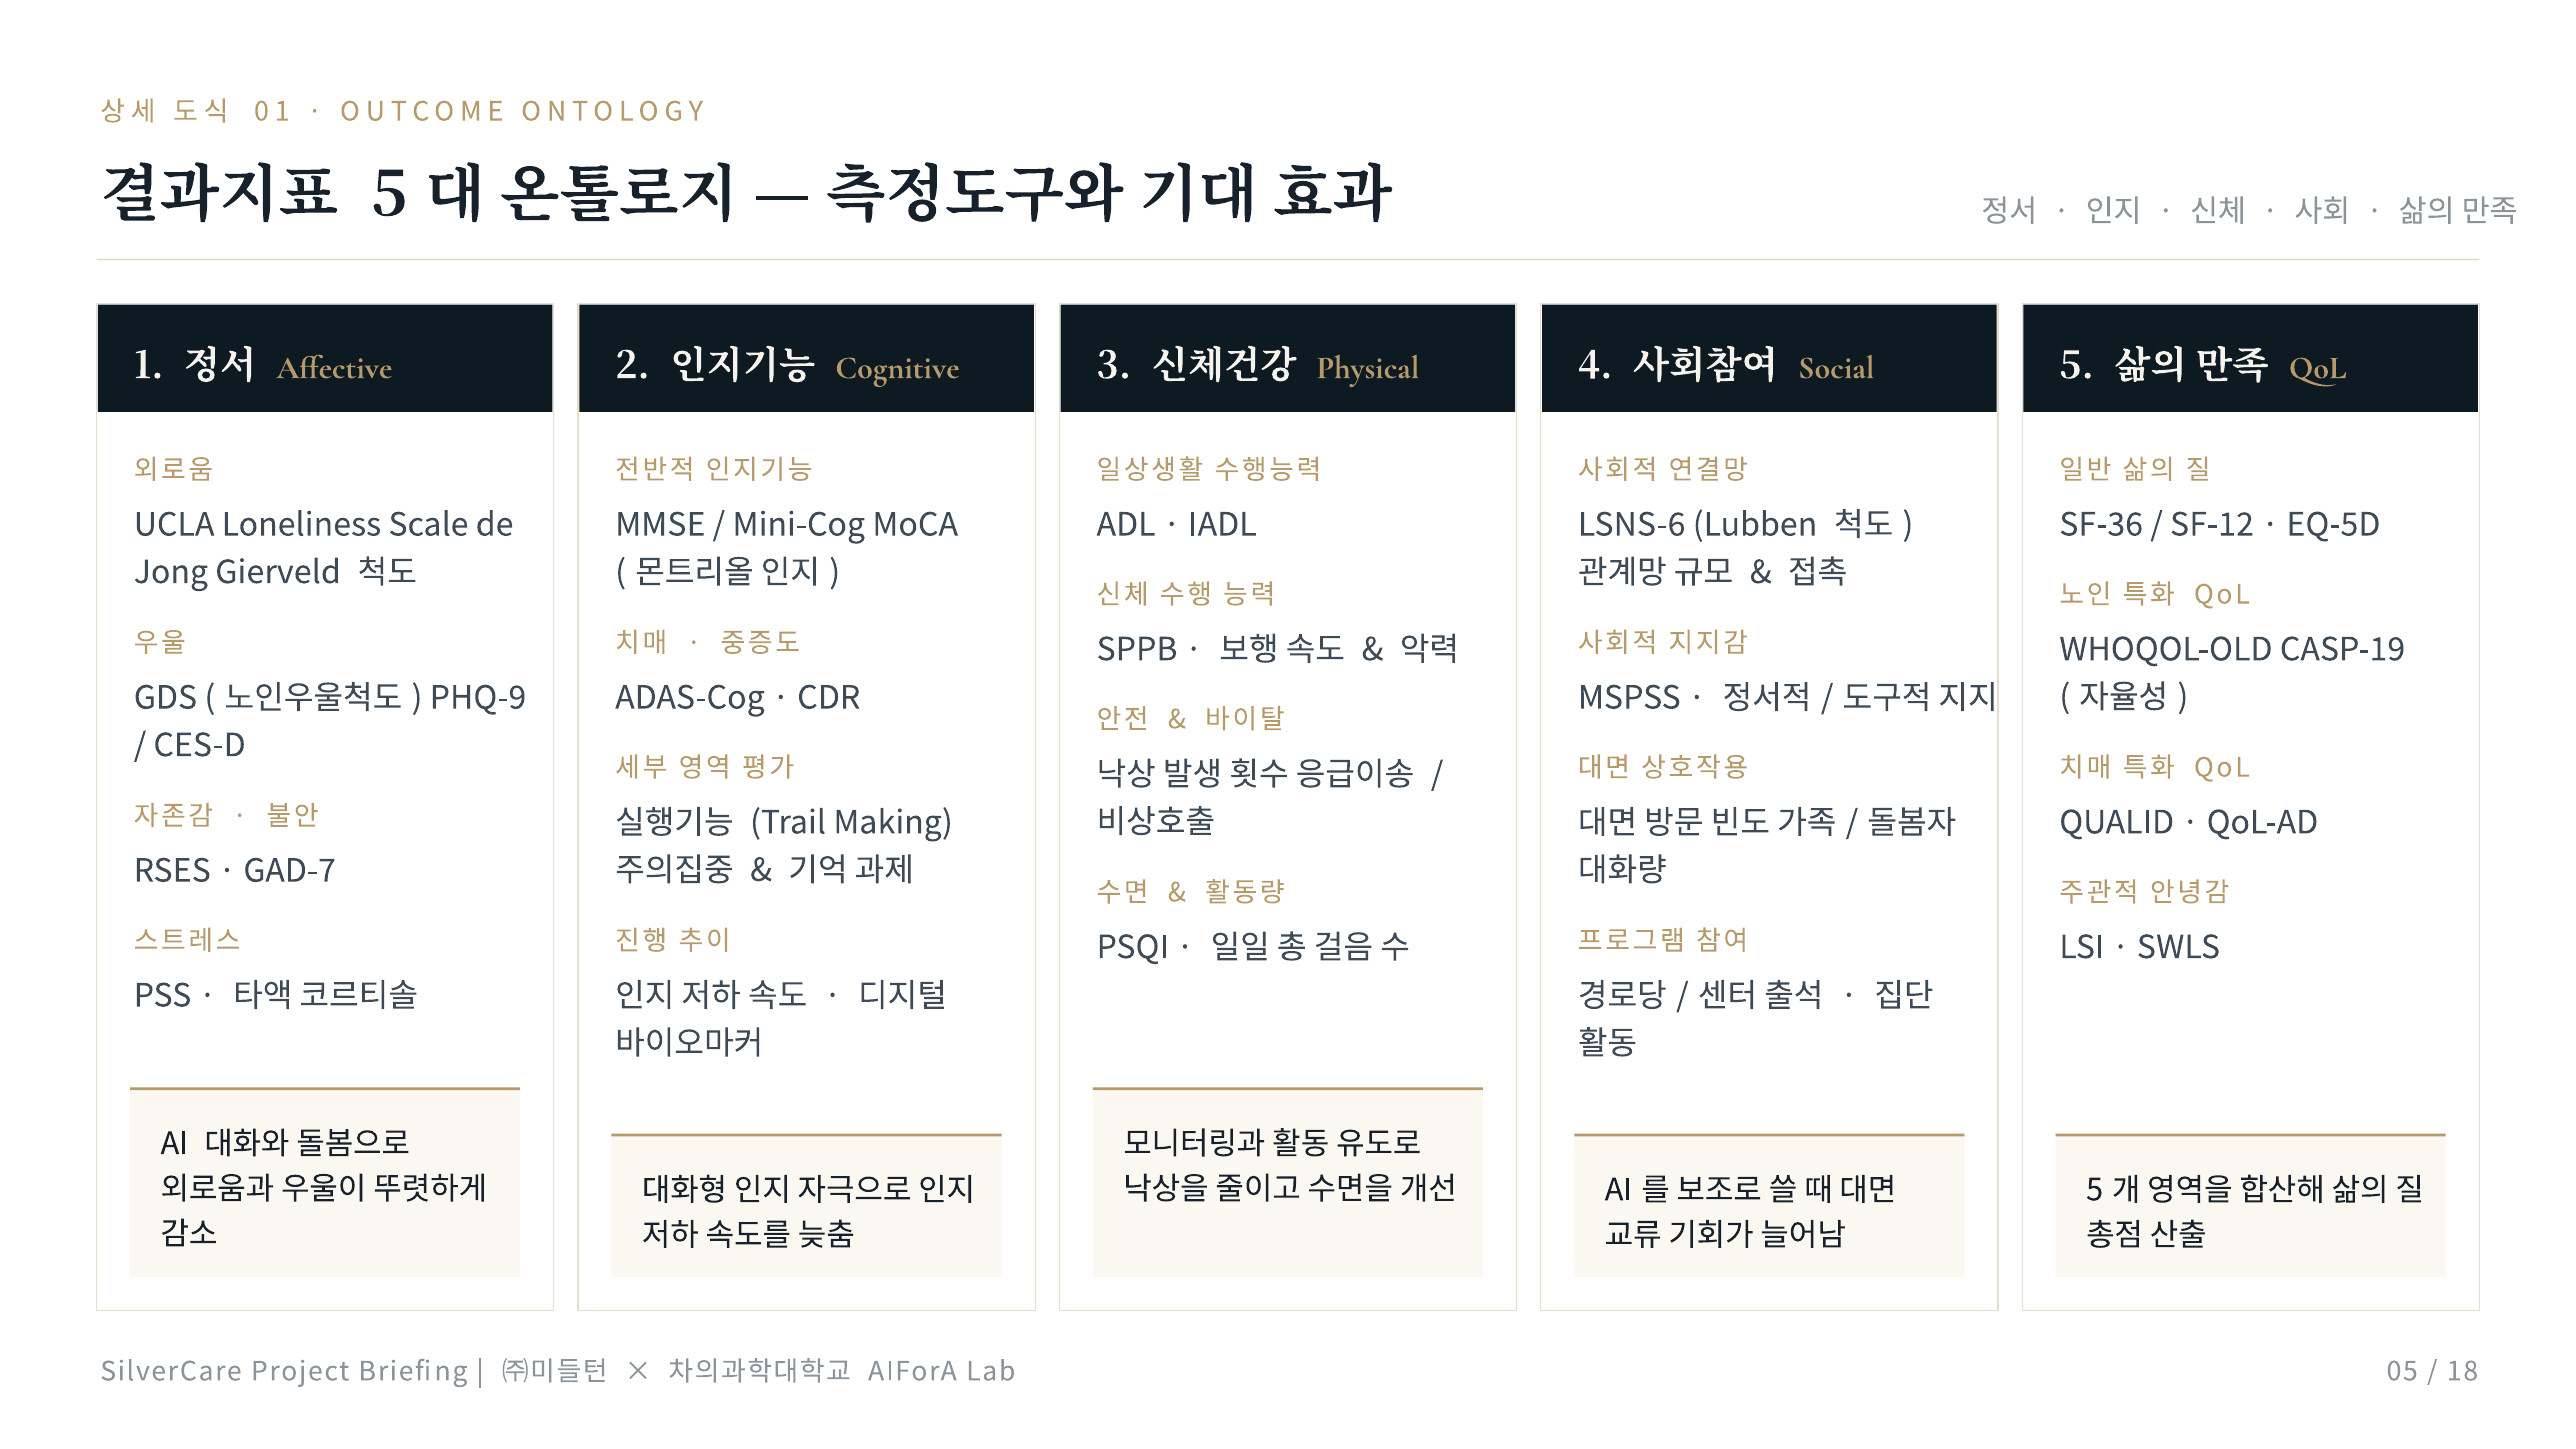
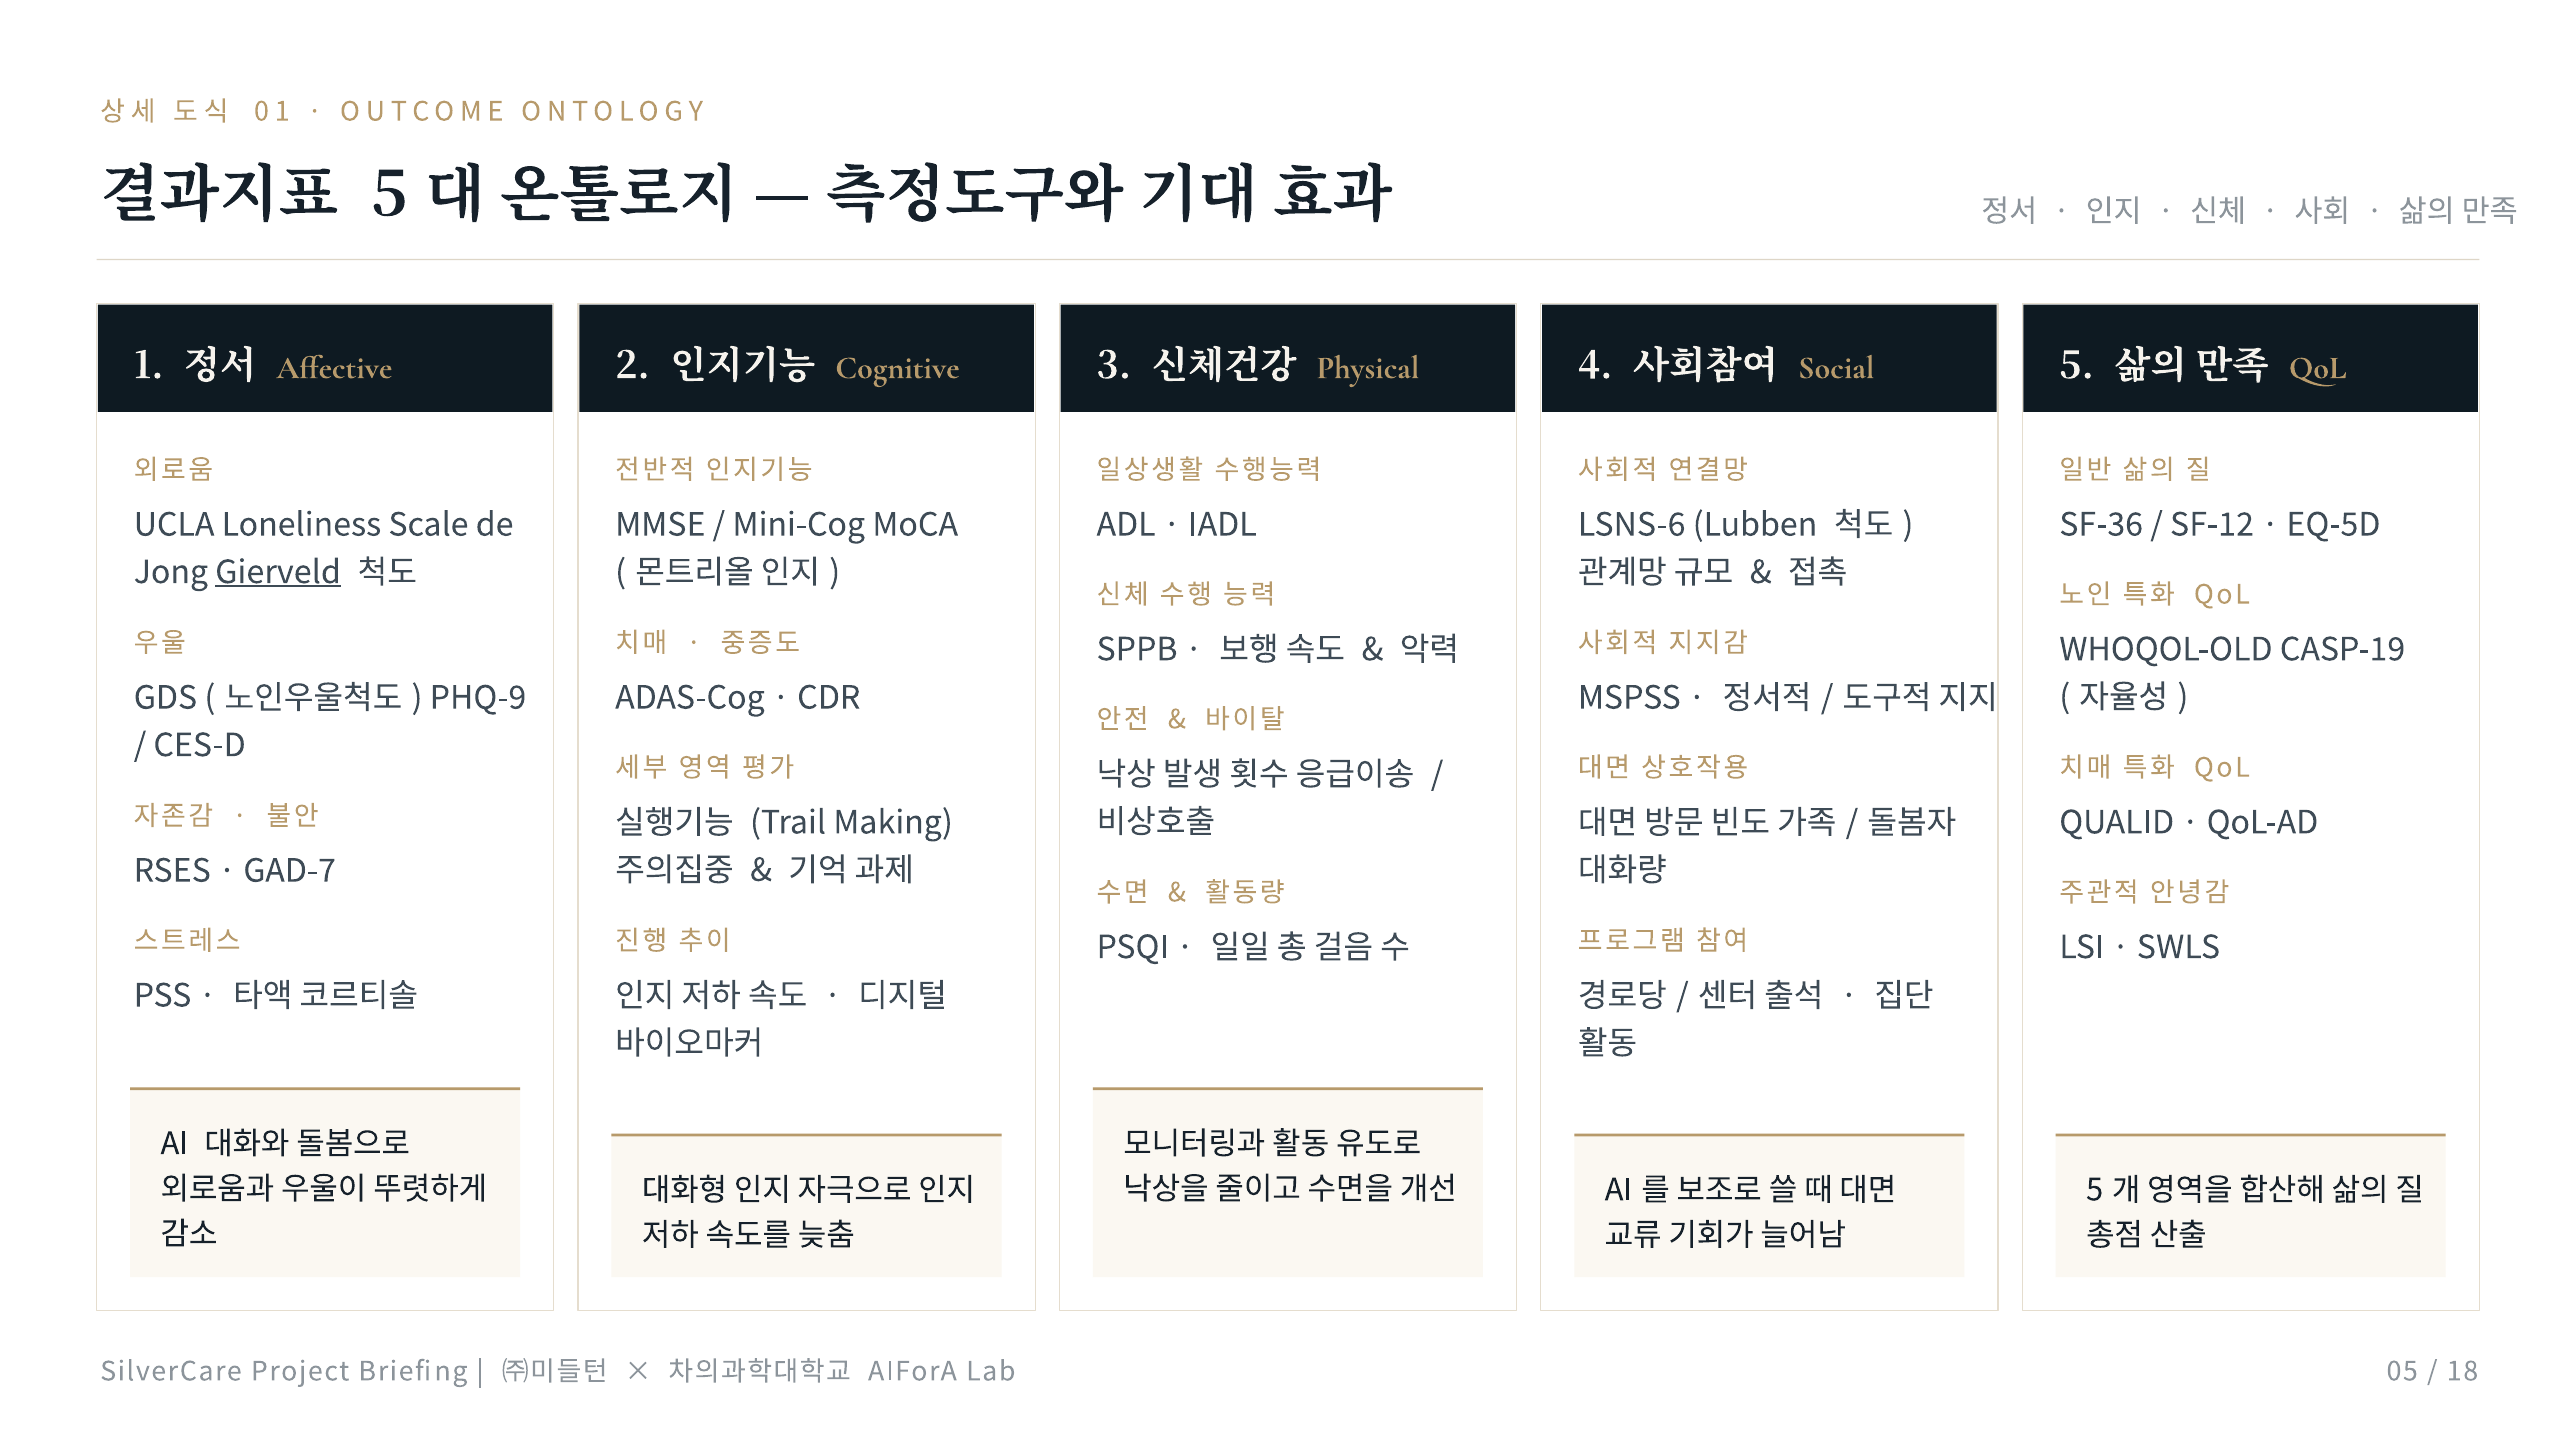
Gierveld underline: none -> present (278, 573)
